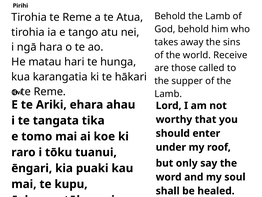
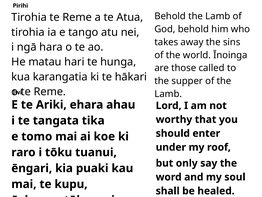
Receive: Receive -> Īnoinga (230, 55)
